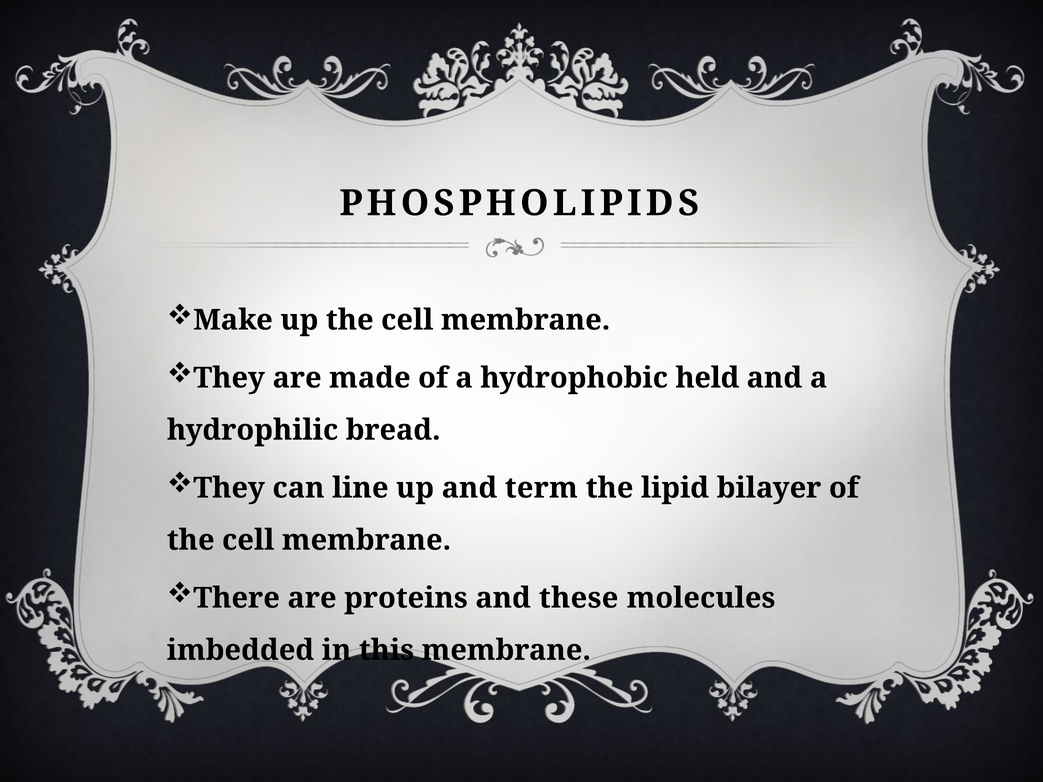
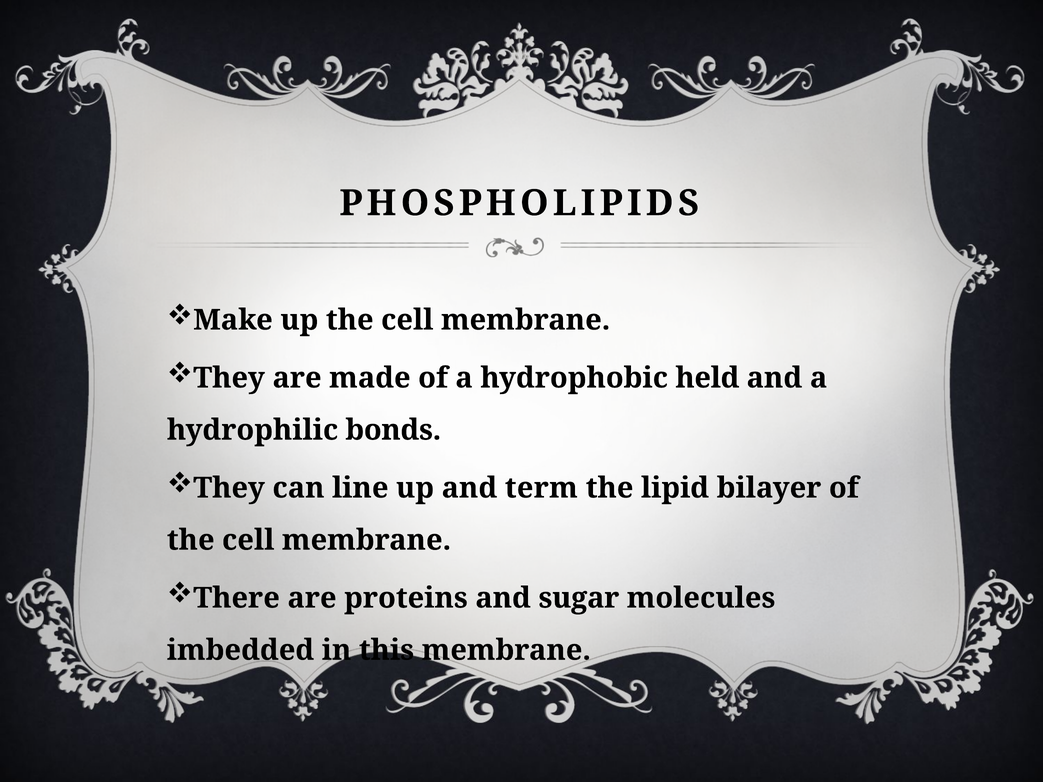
bread: bread -> bonds (393, 430)
these: these -> sugar (579, 598)
